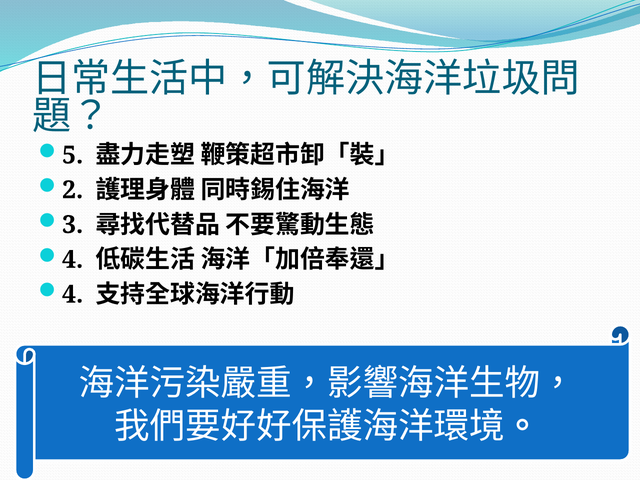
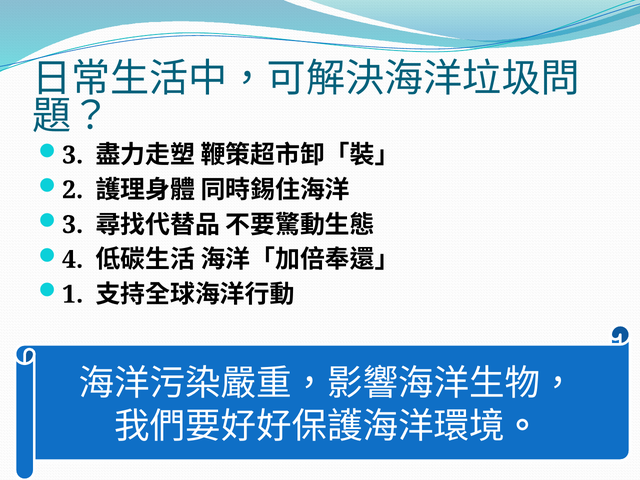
5: 5 -> 3 (73, 155)
4: 4 -> 1 (73, 294)
